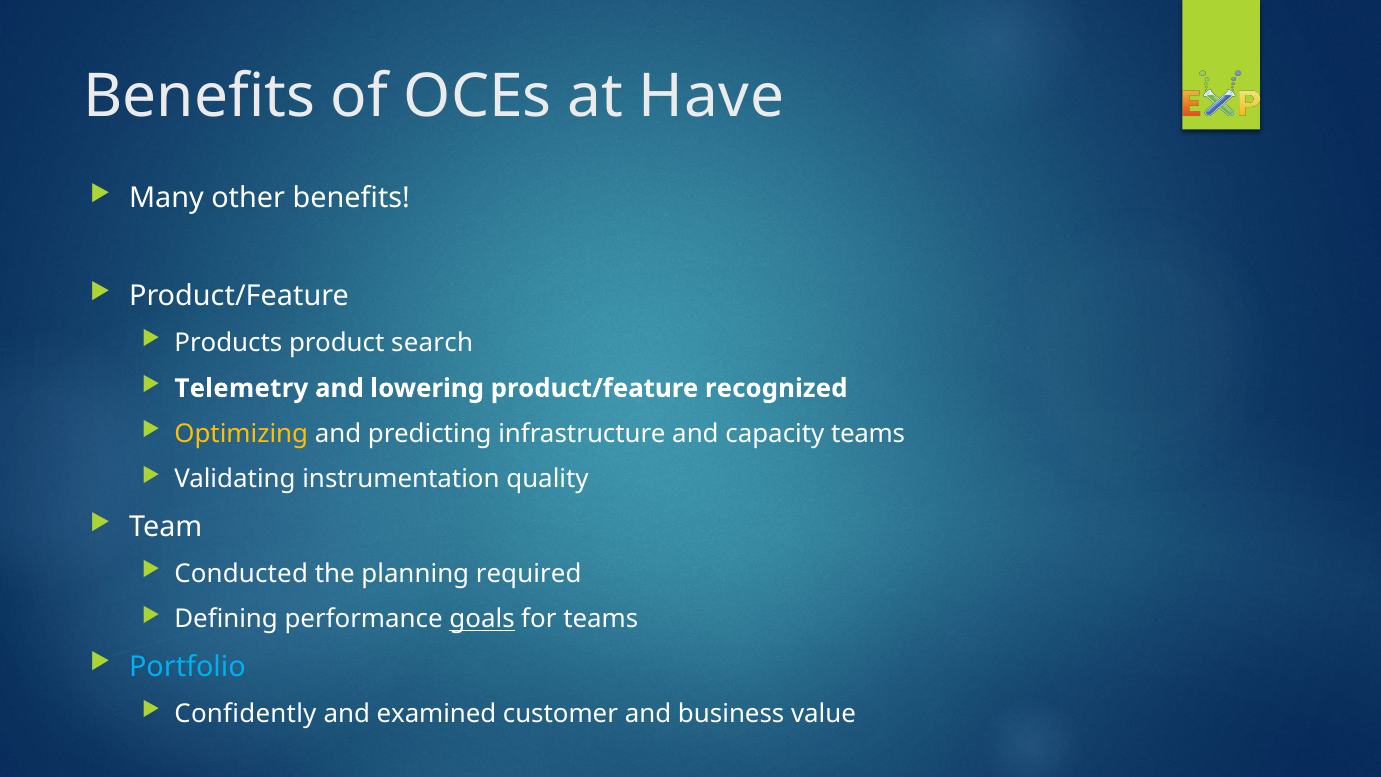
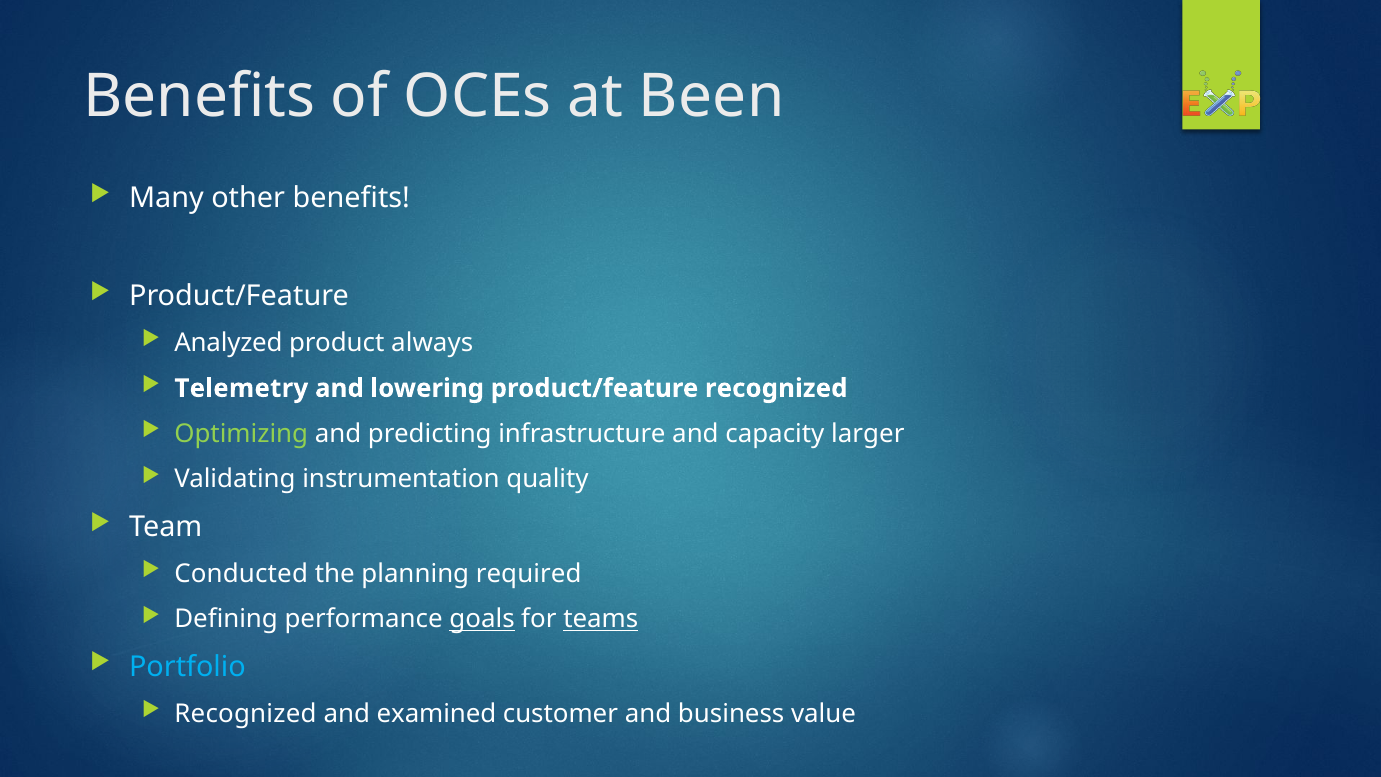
Have: Have -> Been (712, 97)
Products: Products -> Analyzed (228, 343)
search: search -> always (432, 343)
Optimizing colour: yellow -> light green (241, 434)
capacity teams: teams -> larger (868, 434)
teams underline: none -> present (601, 619)
Confidently: Confidently -> Recognized (245, 713)
